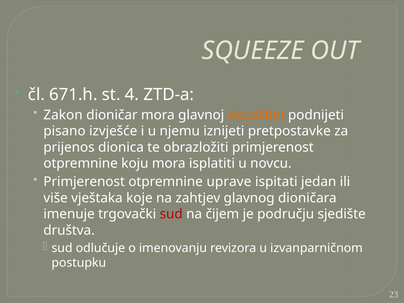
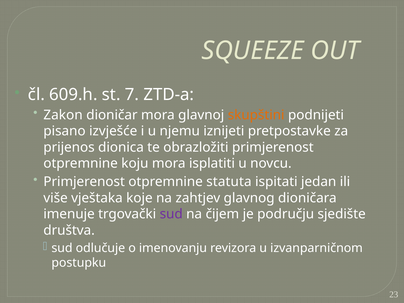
671.h: 671.h -> 609.h (73, 95)
4: 4 -> 7 (132, 95)
uprave: uprave -> statuta (229, 182)
sud colour: red -> purple (171, 214)
